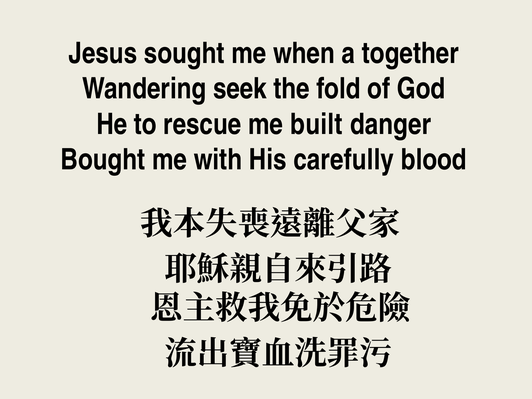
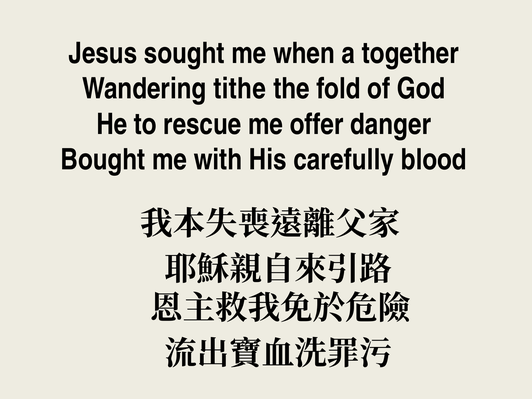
seek: seek -> tithe (240, 89)
built: built -> offer (317, 124)
